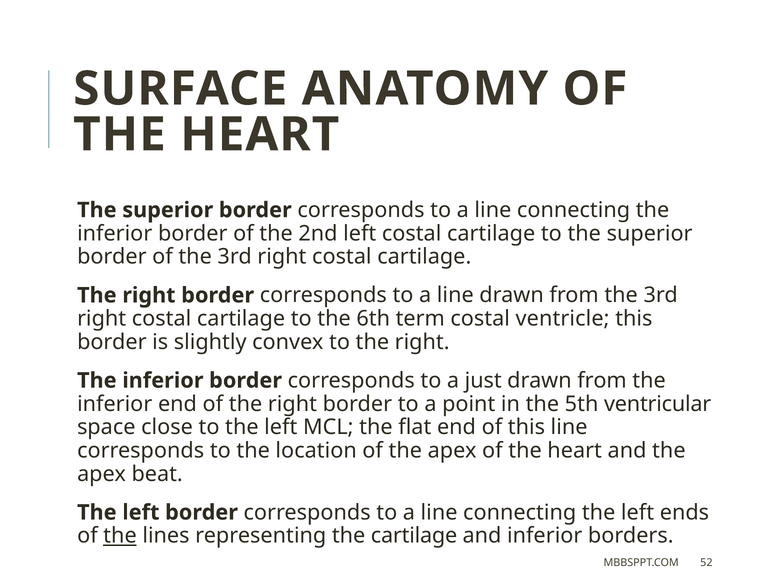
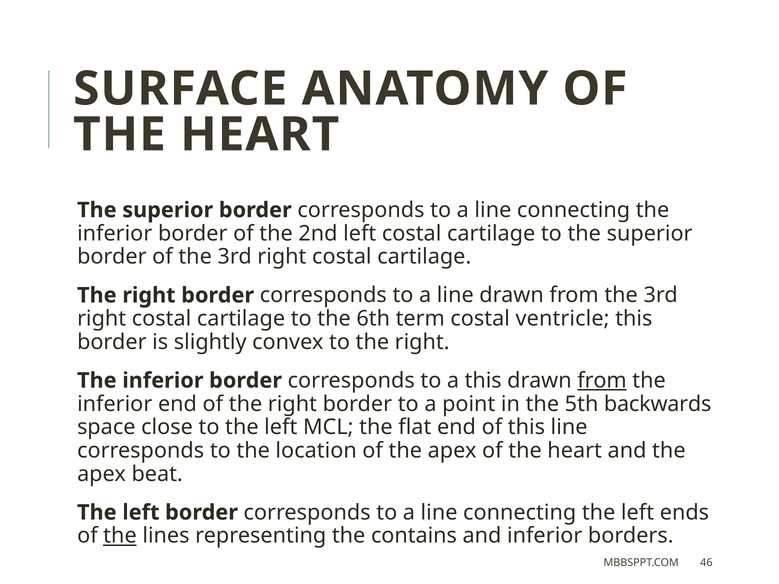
a just: just -> this (483, 381)
from underline: none -> present (602, 381)
ventricular: ventricular -> backwards (658, 404)
the cartilage: cartilage -> contains (414, 536)
52: 52 -> 46 (706, 563)
